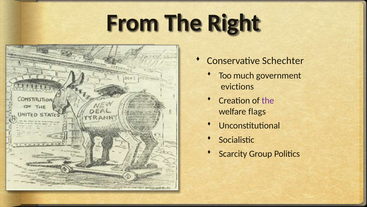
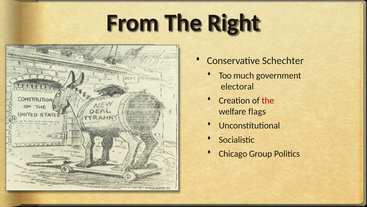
evictions: evictions -> electoral (237, 86)
the colour: purple -> red (268, 100)
Scarcity: Scarcity -> Chicago (233, 153)
